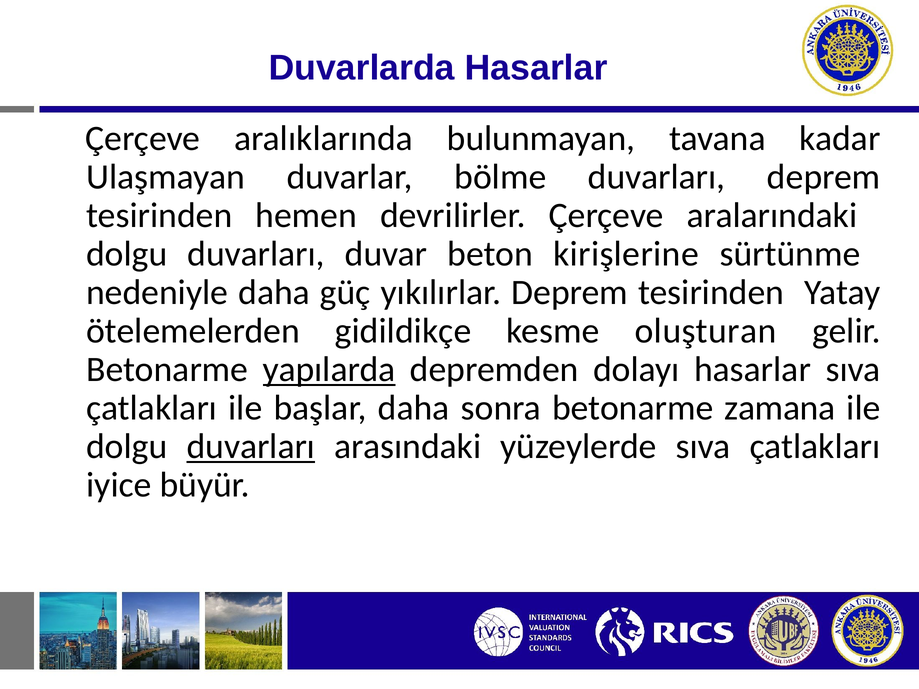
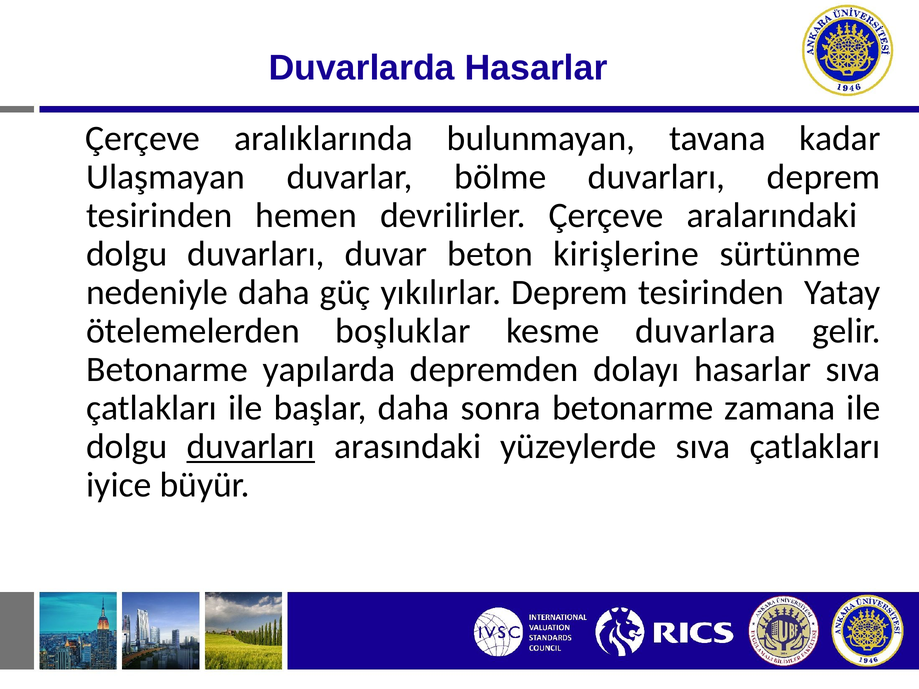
gidildikçe: gidildikçe -> boşluklar (403, 331)
oluşturan: oluşturan -> duvarlara (706, 331)
yapılarda underline: present -> none (329, 370)
